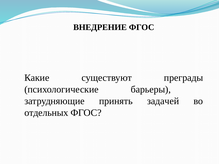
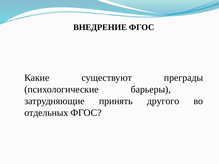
задачей: задачей -> другого (163, 101)
